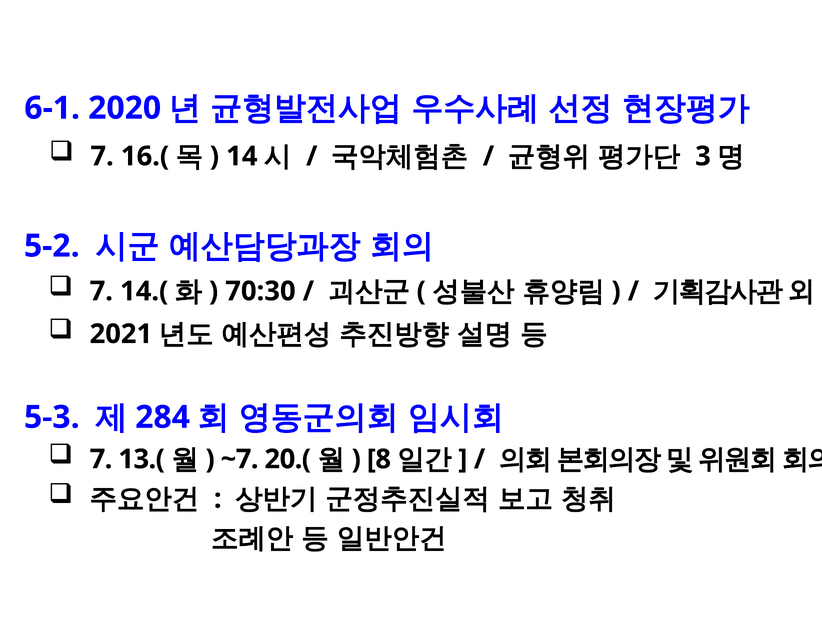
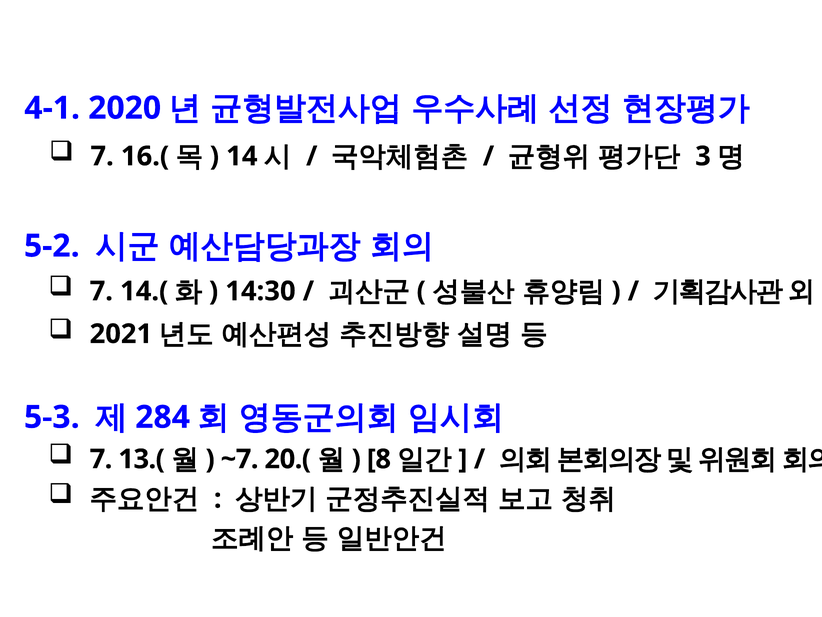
6-1: 6-1 -> 4-1 (52, 108)
70:30: 70:30 -> 14:30 (260, 291)
